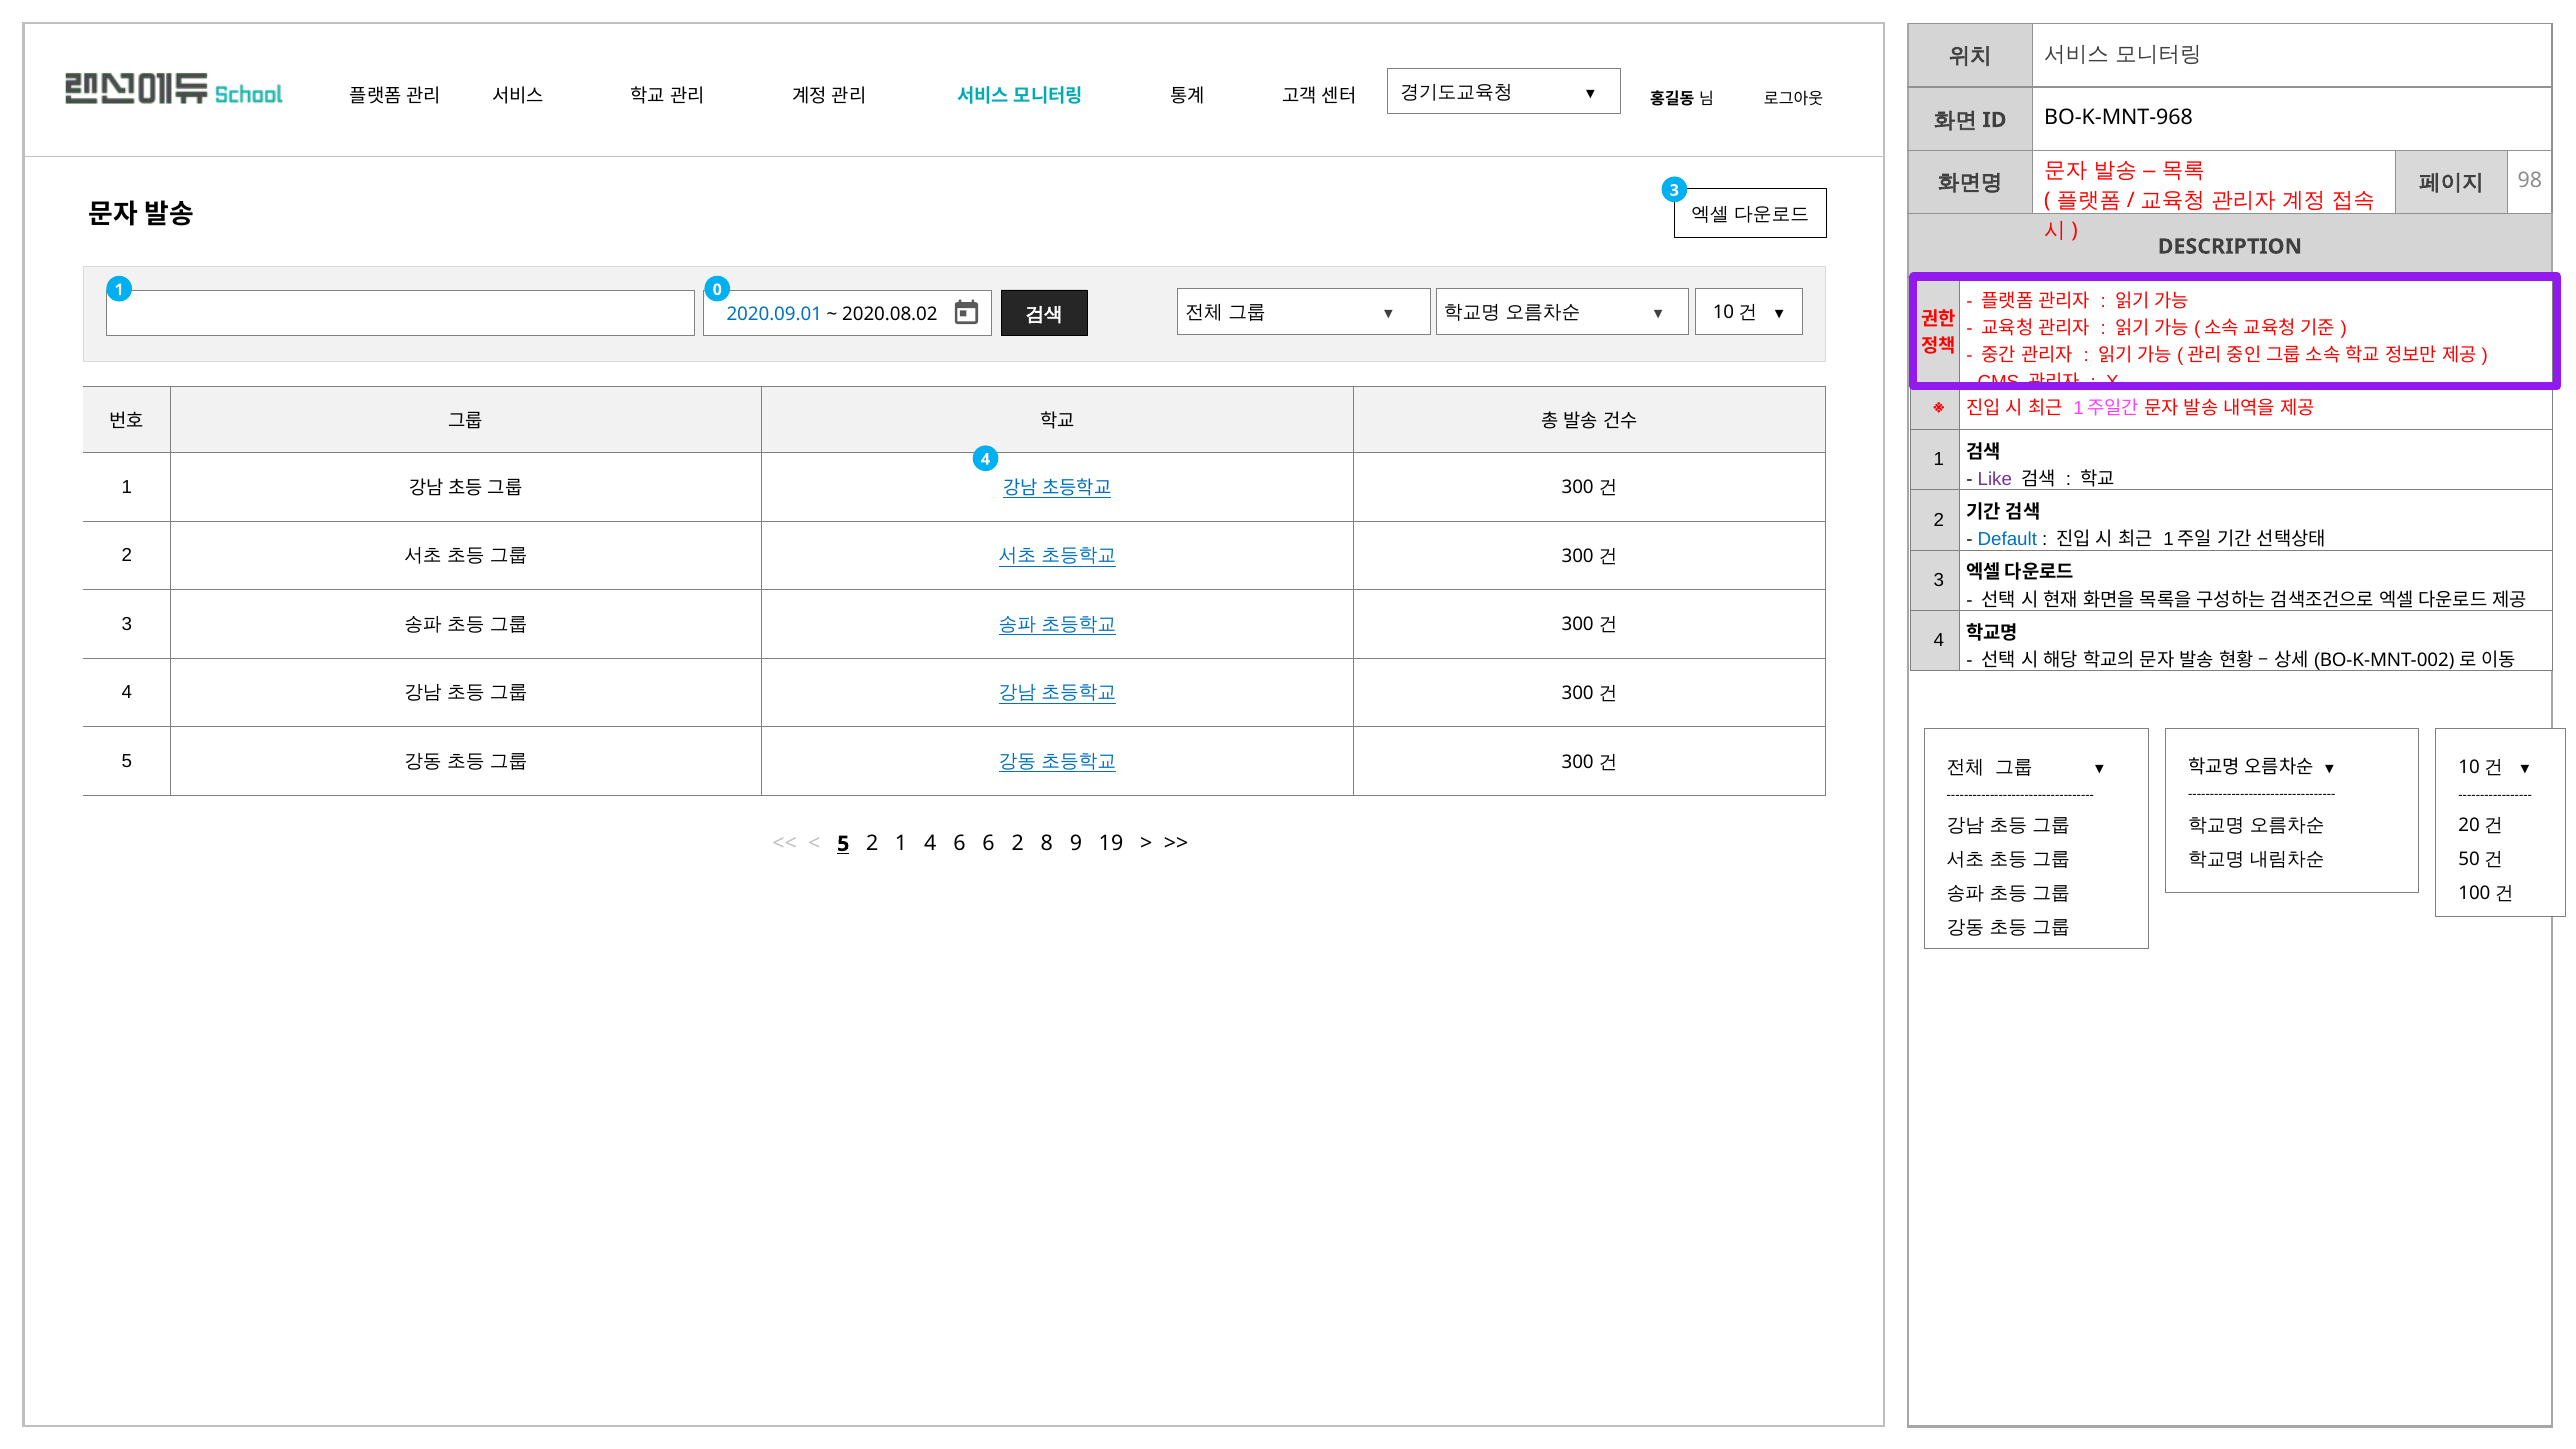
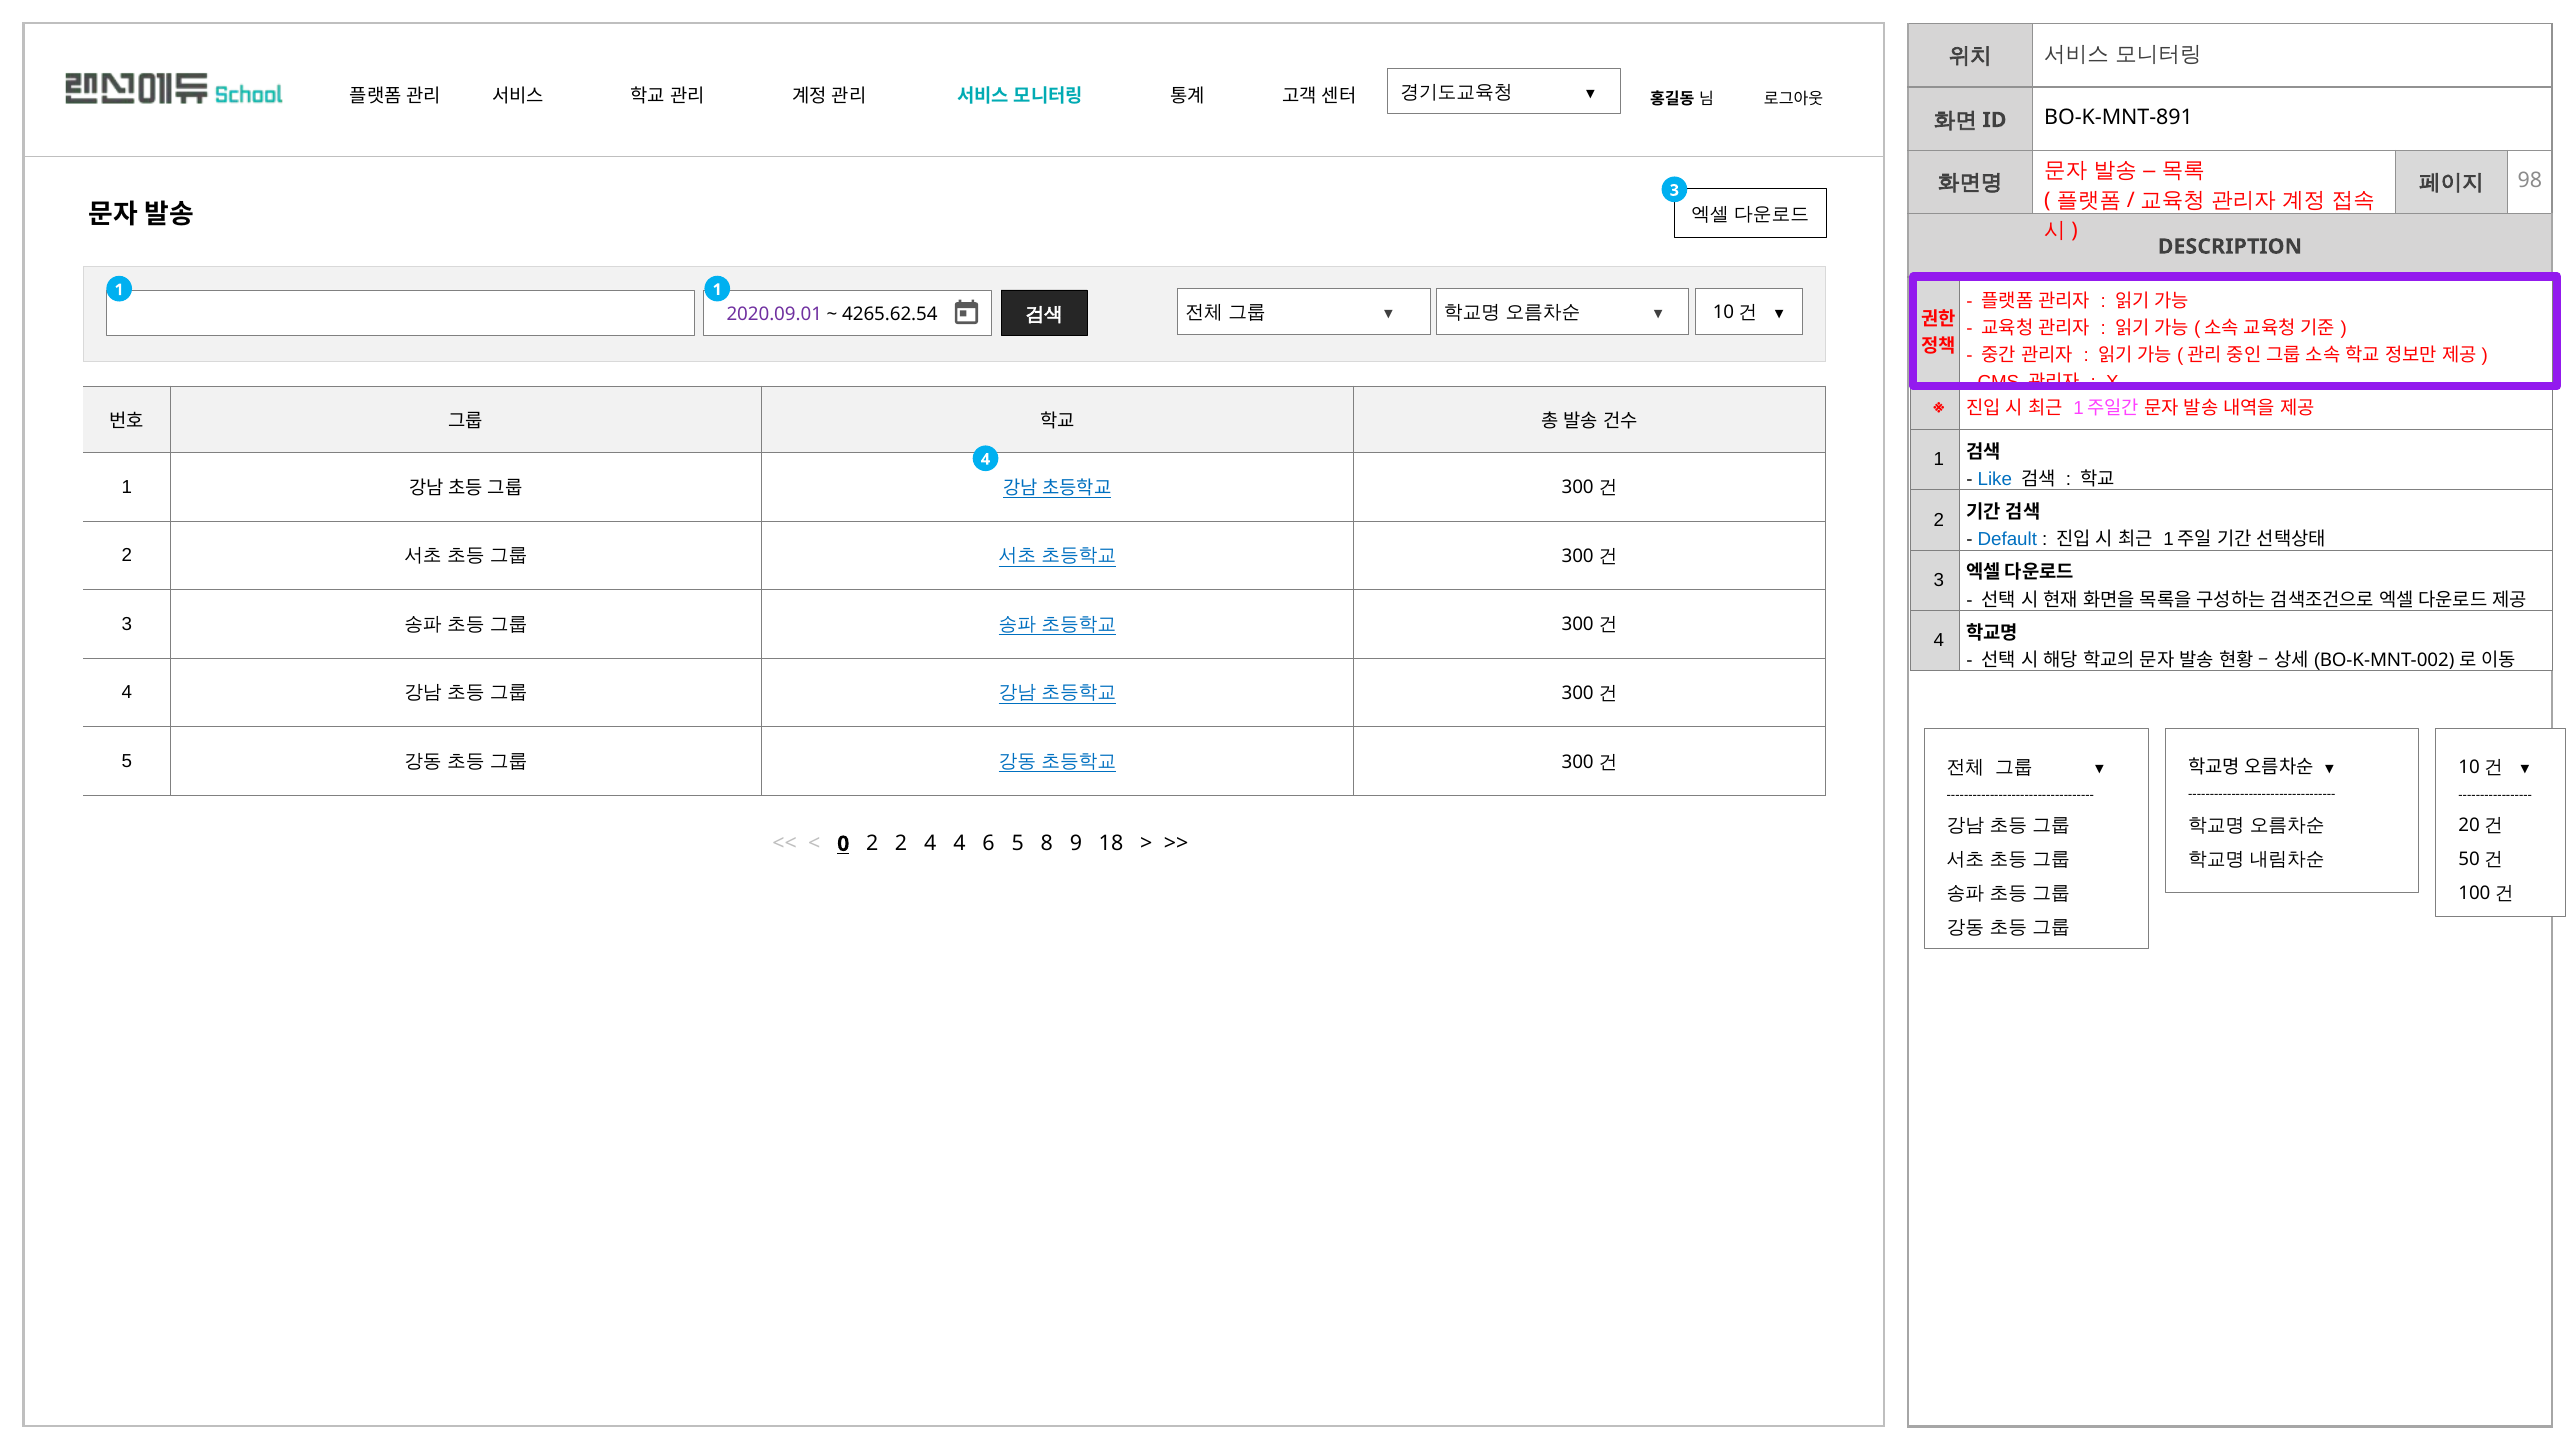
BO-K-MNT-968: BO-K-MNT-968 -> BO-K-MNT-891 (2119, 118)
1 0: 0 -> 1 (717, 290)
2020.09.01 colour: blue -> purple (774, 314)
2020.08.02: 2020.08.02 -> 4265.62.54 (890, 314)
Like colour: purple -> blue (1995, 479)
5: 5 -> 0 (843, 844)
2 1: 1 -> 2 (901, 844)
4 6: 6 -> 4 (960, 844)
6 2: 2 -> 5 (1018, 844)
19: 19 -> 18 (1111, 844)
